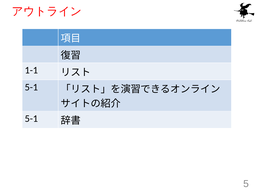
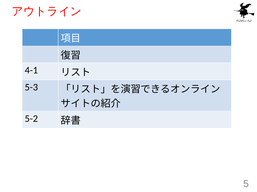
1-1: 1-1 -> 4-1 (31, 71)
5-1: 5-1 -> 5-3 (31, 88)
5-1: 5-1 -> 5-2 (31, 119)
